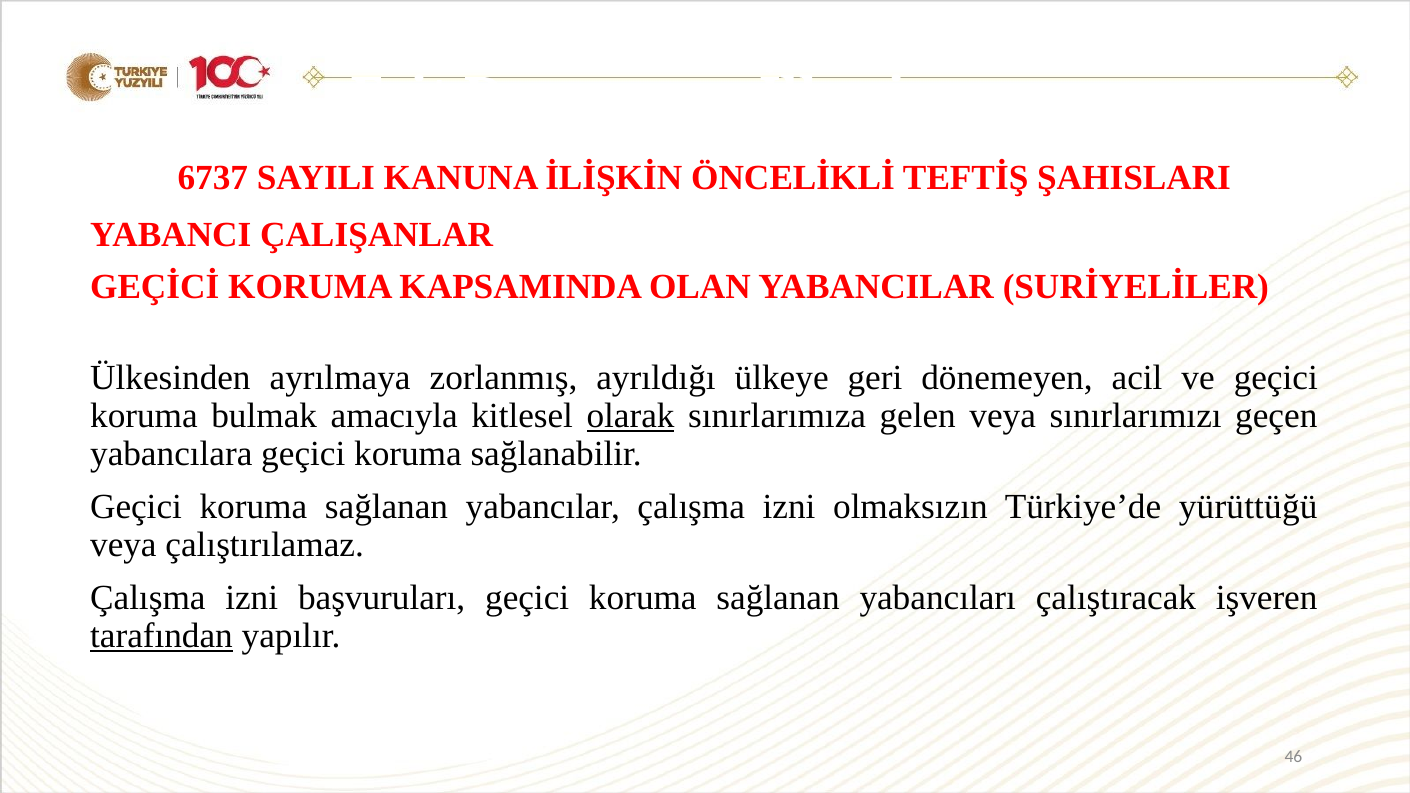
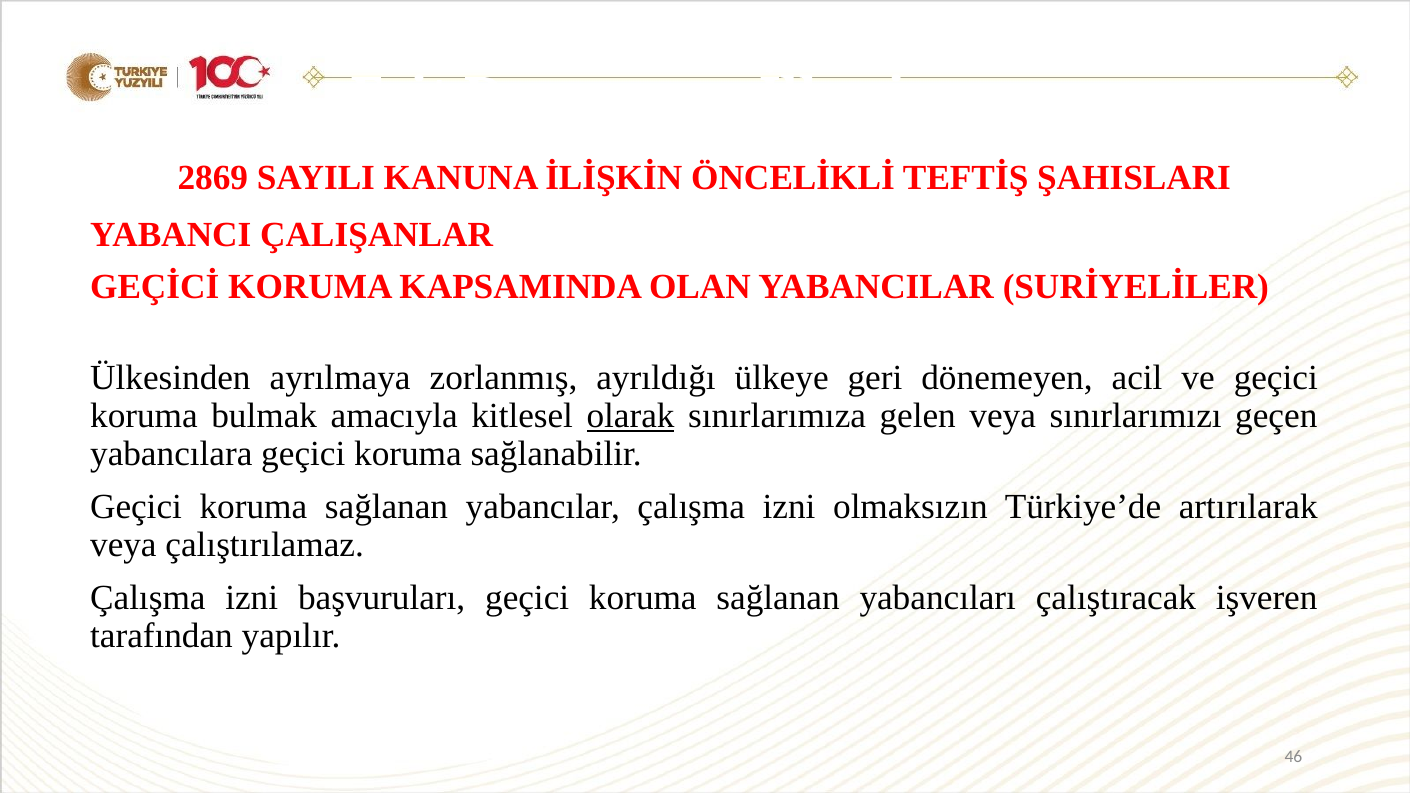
6737: 6737 -> 2869 (213, 178)
yürüttüğü: yürüttüğü -> artırılarak (1248, 507)
tarafından underline: present -> none (162, 636)
